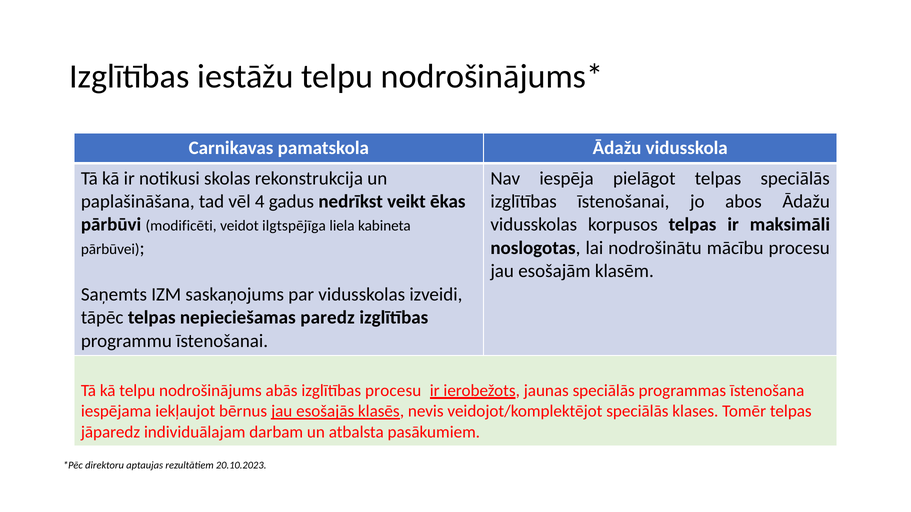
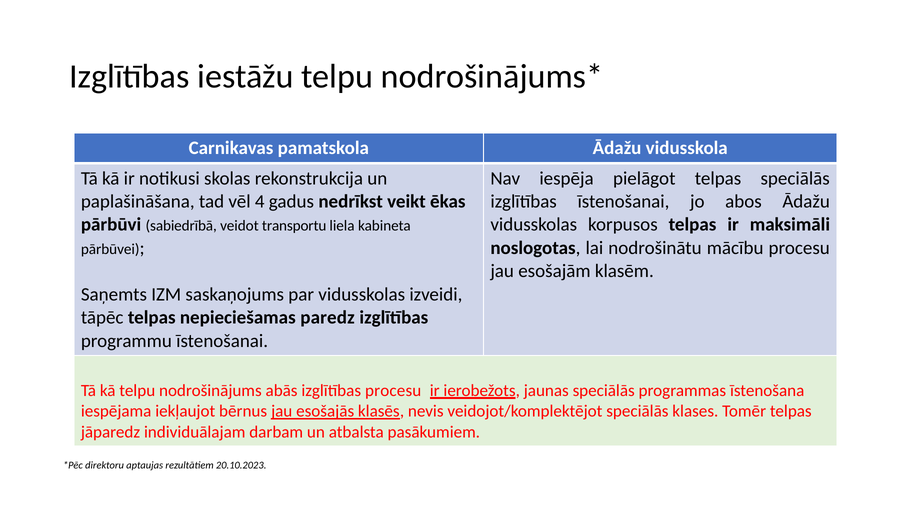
modificēti: modificēti -> sabiedrībā (181, 226)
ilgtspējīga: ilgtspējīga -> transportu (294, 226)
